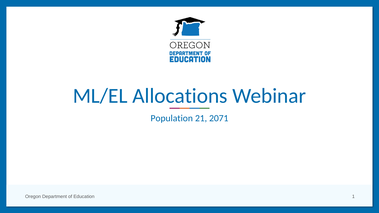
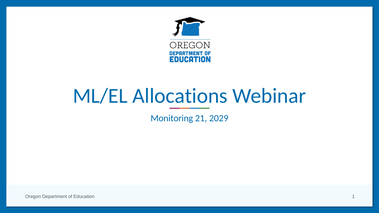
Population: Population -> Monitoring (172, 118)
2071: 2071 -> 2029 (219, 118)
